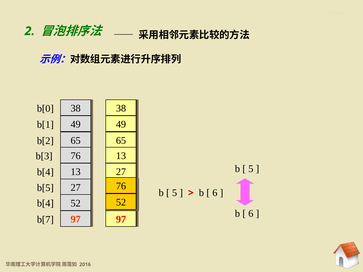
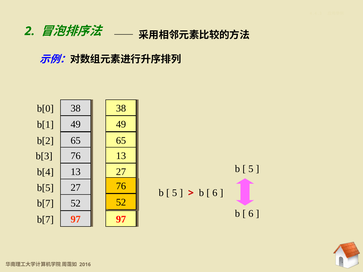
b[4: b[4 -> b[7 (45, 204)
